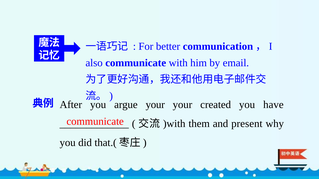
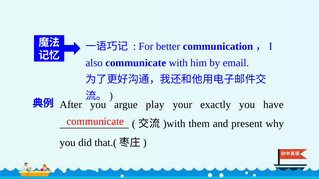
argue your: your -> play (155, 105)
created: created -> exactly (216, 105)
